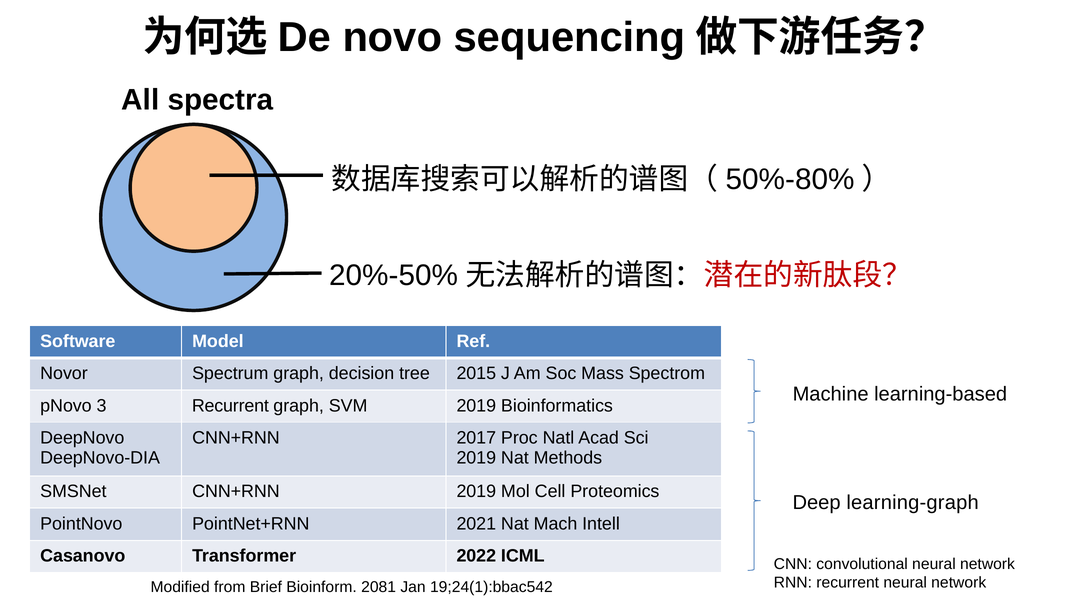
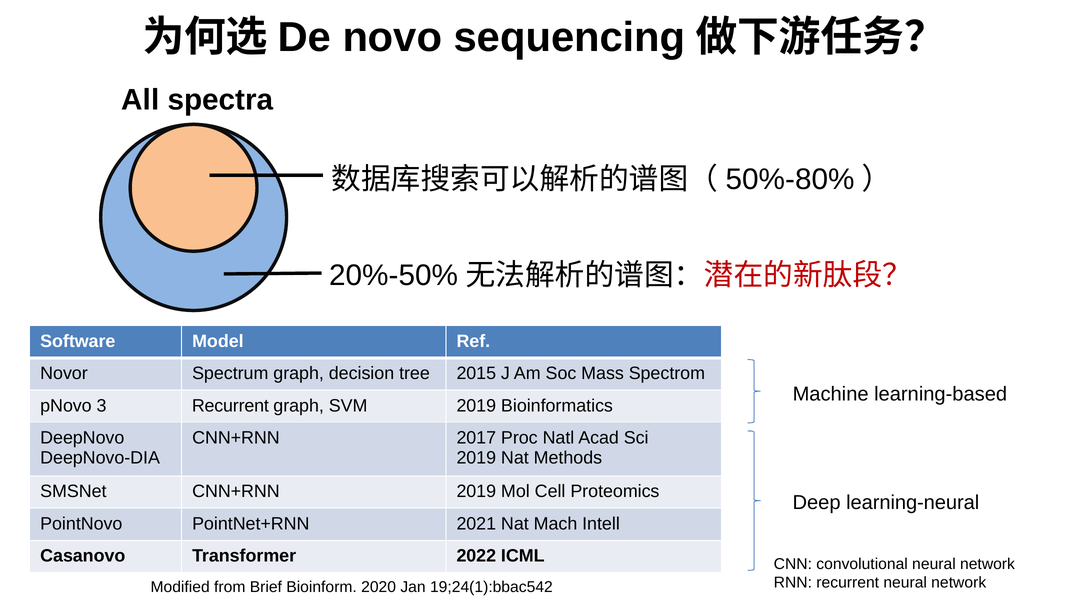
learning-graph: learning-graph -> learning-neural (913, 502)
2081: 2081 -> 2020 (379, 587)
